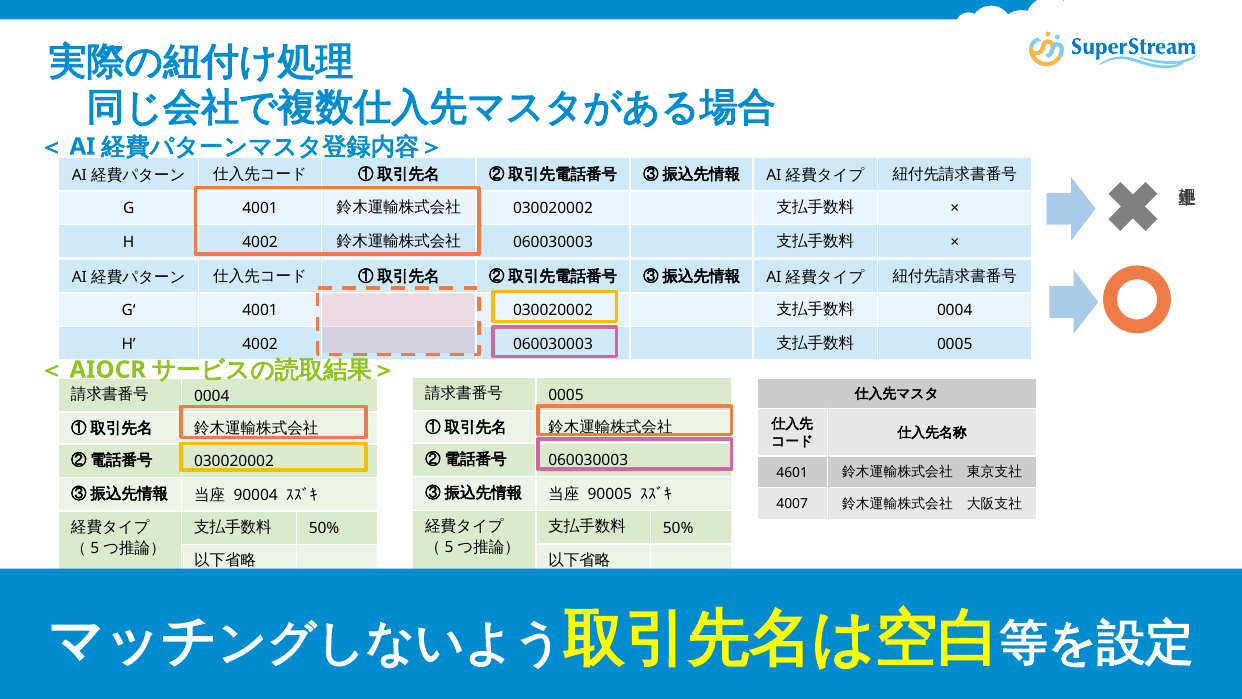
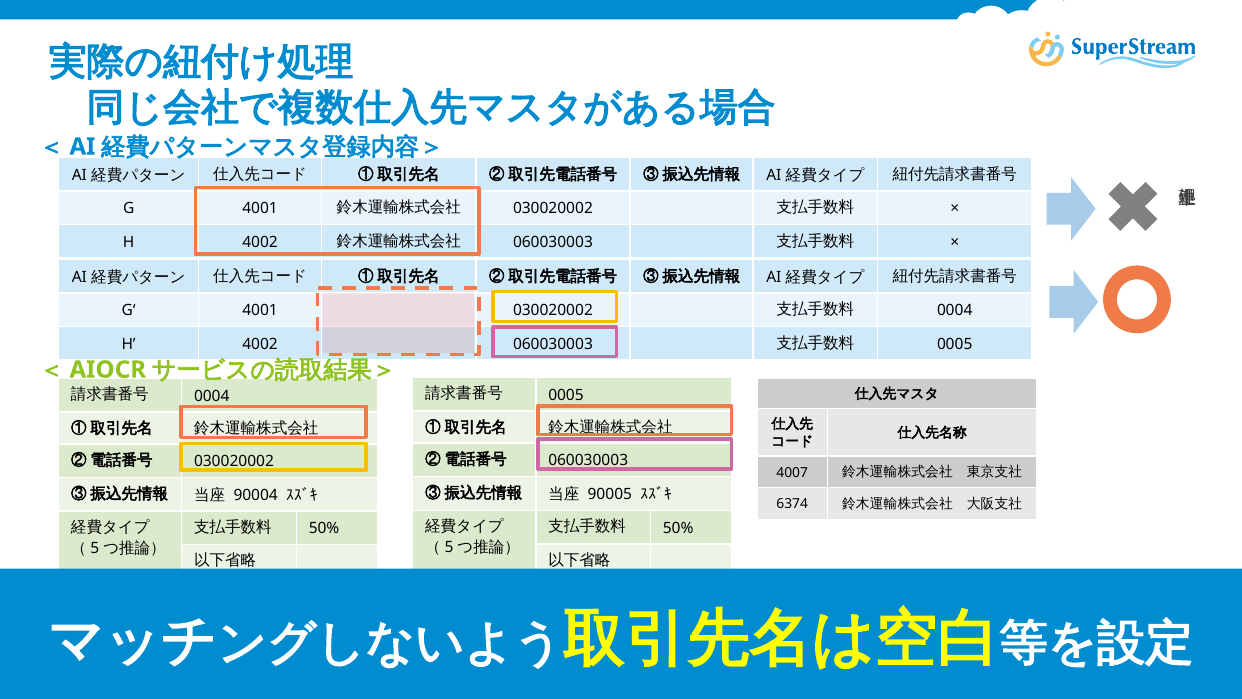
4601: 4601 -> 4007 (792, 472)
4007: 4007 -> 6374 (792, 504)
